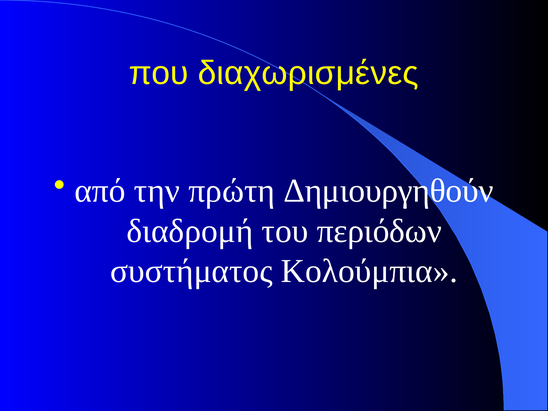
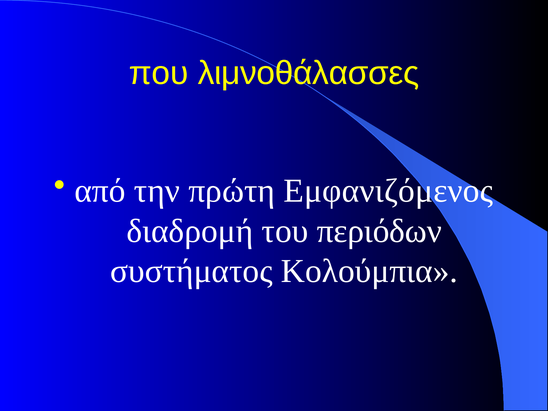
διαχωρισμένες: διαχωρισμένες -> λιμνοθάλασσες (308, 73)
Δημιουργηθούν: Δημιουργηθούν -> Εμφανιζόμενος (388, 191)
